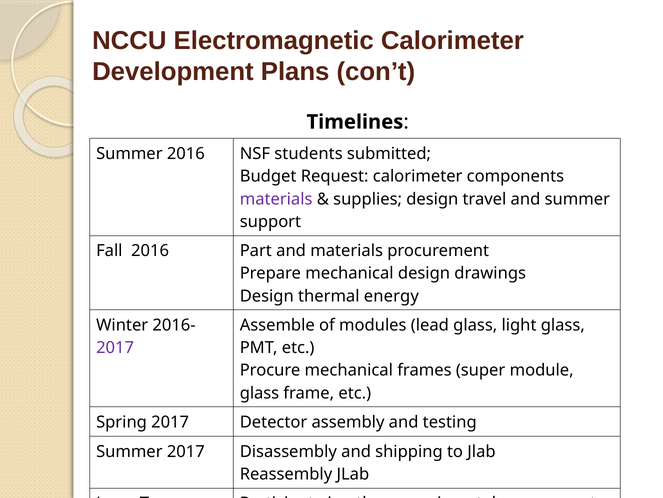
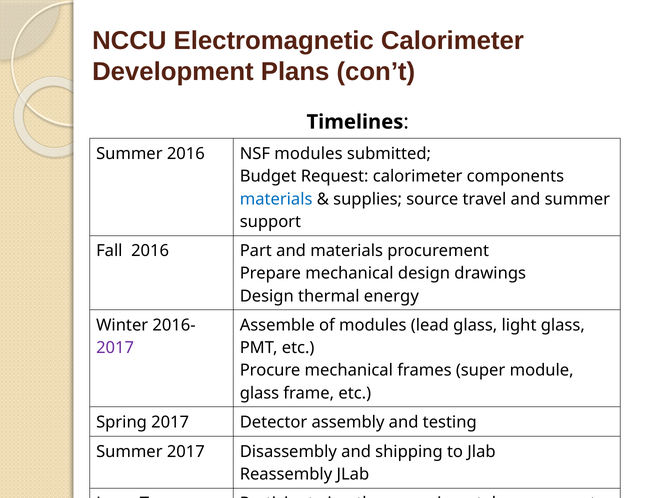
NSF students: students -> modules (308, 154)
materials colour: purple -> blue (276, 199)
supplies design: design -> source (432, 199)
